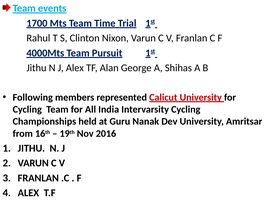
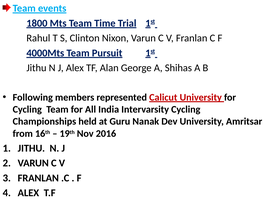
1700: 1700 -> 1800 (37, 23)
